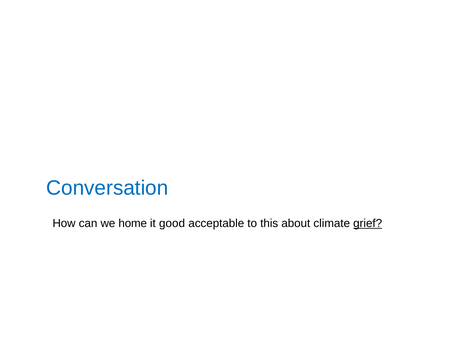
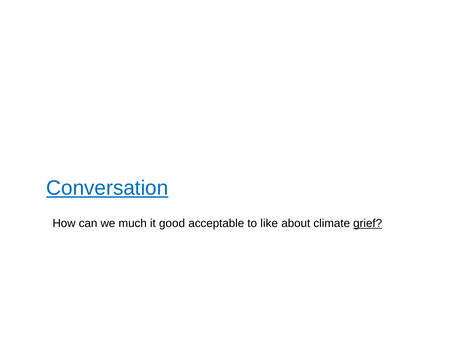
Conversation underline: none -> present (107, 188)
home: home -> much (133, 223)
this: this -> like (269, 223)
